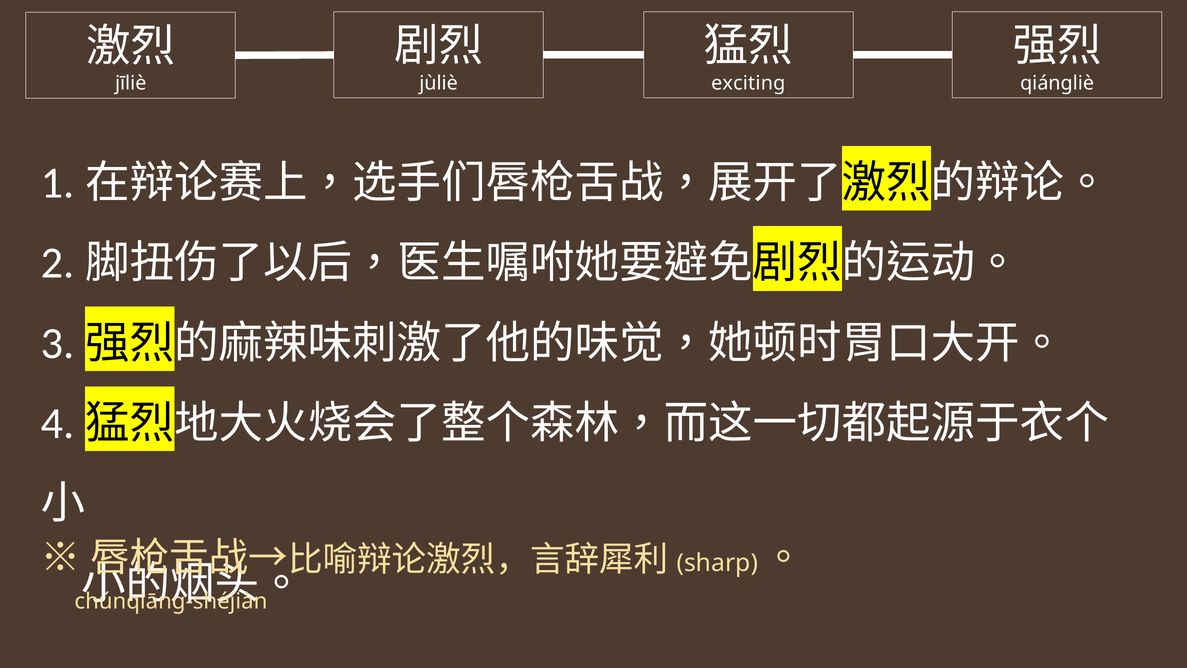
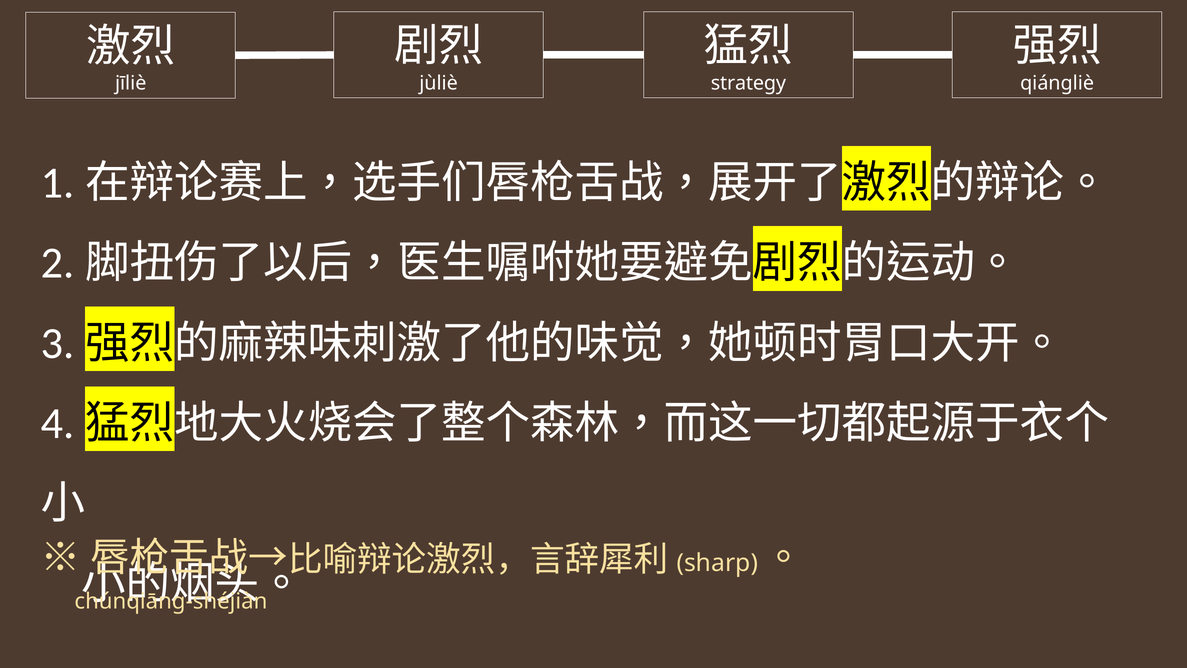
exciting: exciting -> strategy (748, 83)
